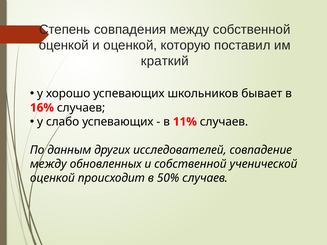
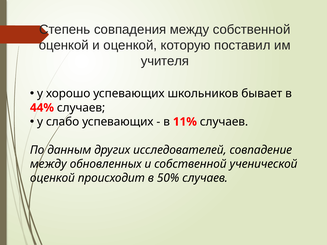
краткий: краткий -> учителя (165, 61)
16%: 16% -> 44% (42, 108)
